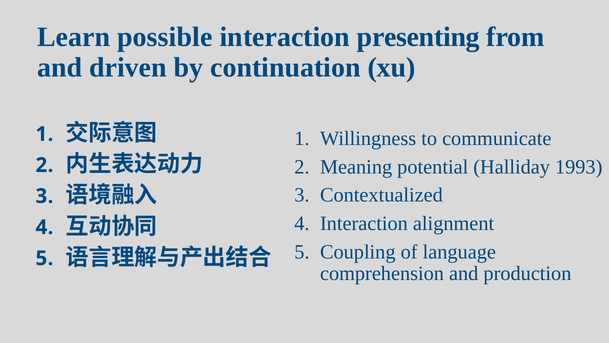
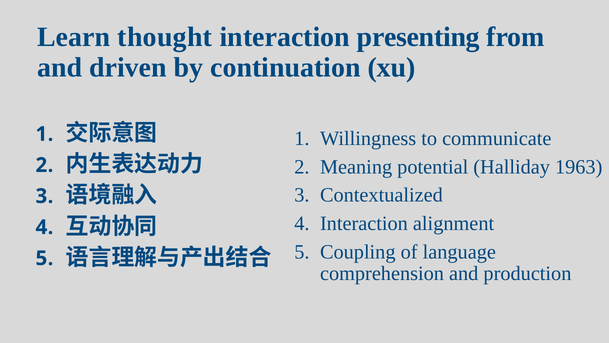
possible: possible -> thought (165, 37)
1993: 1993 -> 1963 (579, 167)
